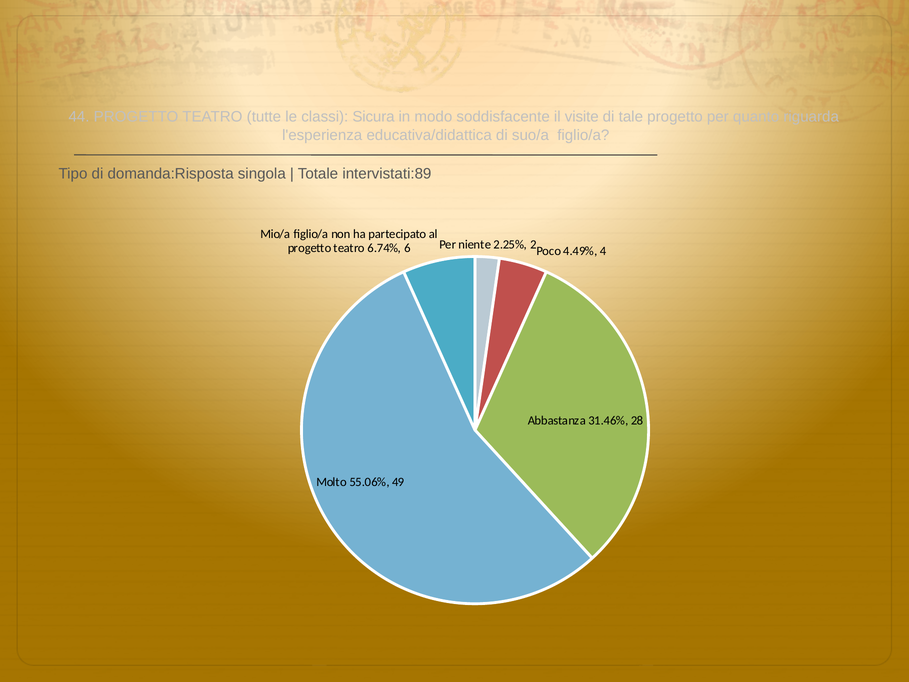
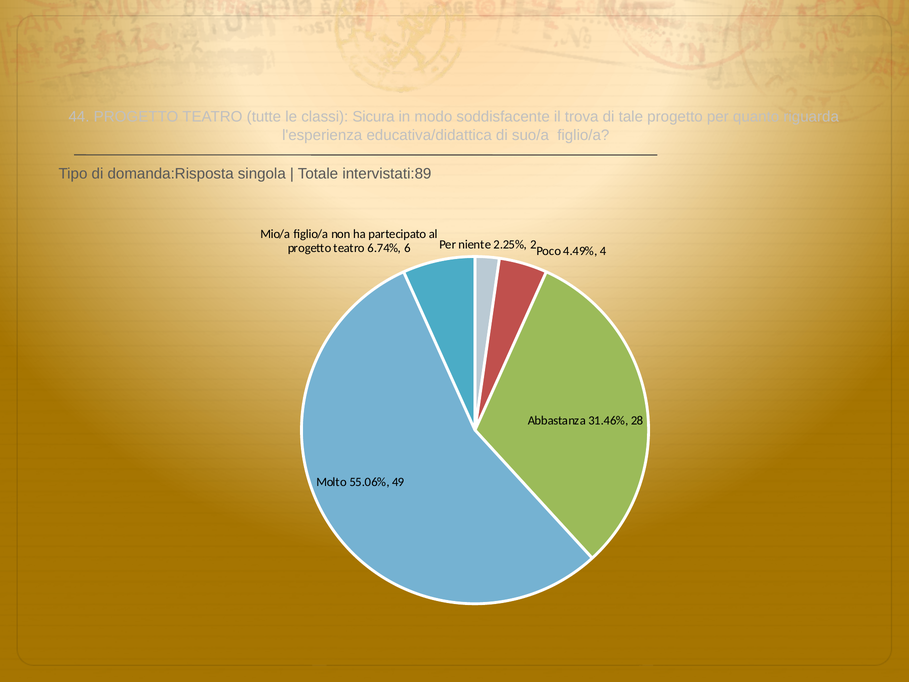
visite: visite -> trova (582, 117)
